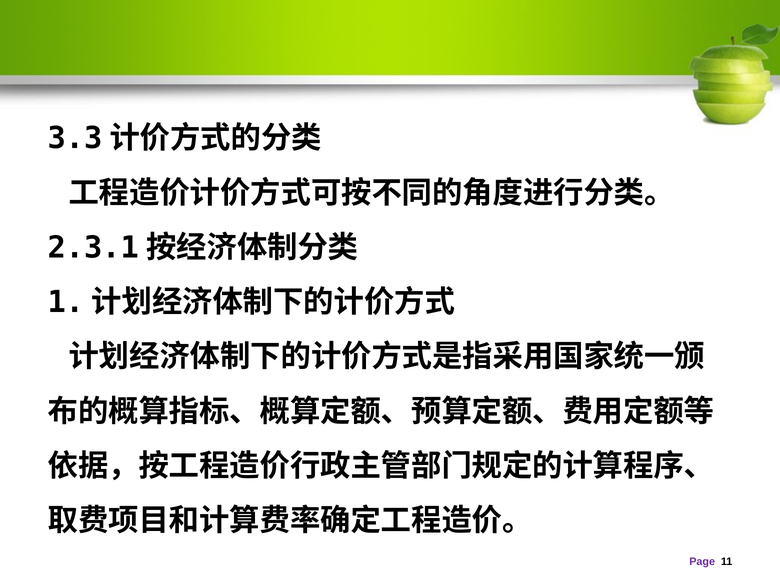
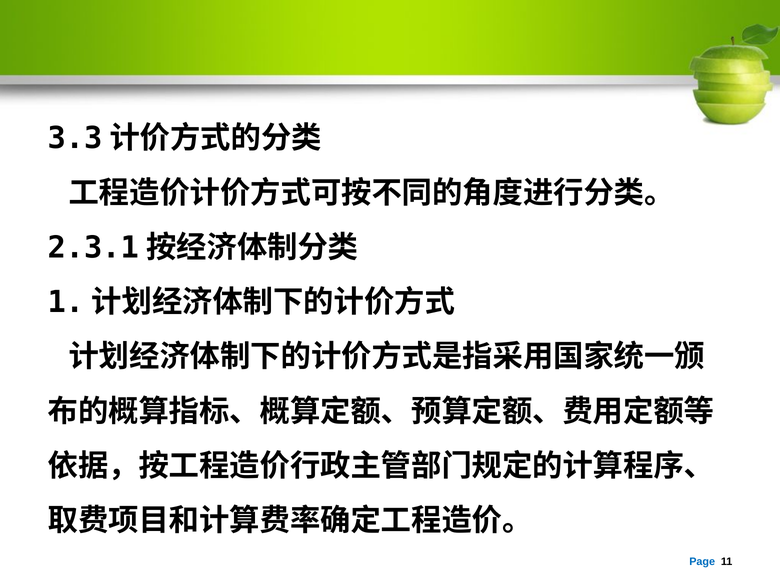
Page colour: purple -> blue (702, 562)
